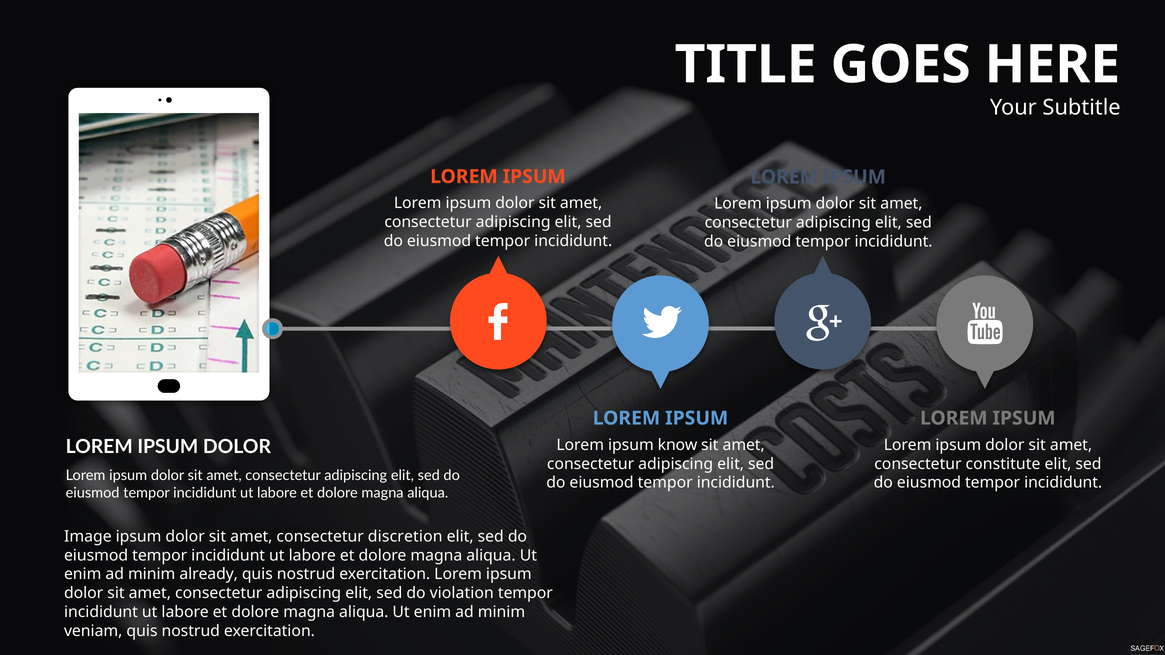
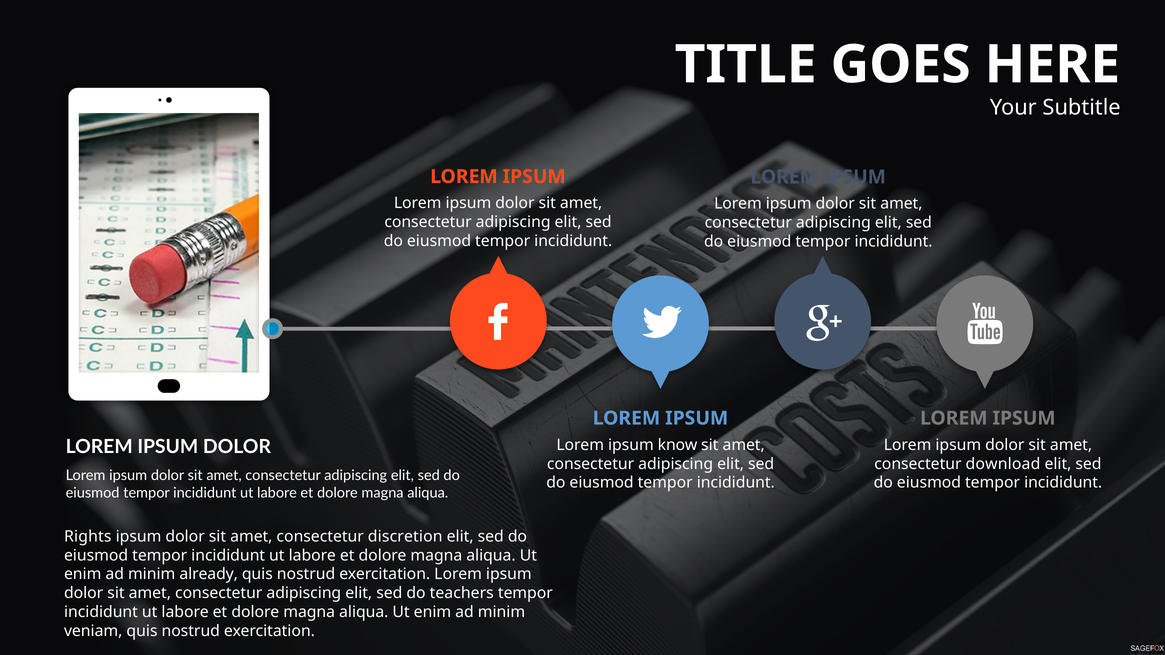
constitute: constitute -> download (1003, 464)
Image: Image -> Rights (88, 537)
violation: violation -> teachers (462, 593)
